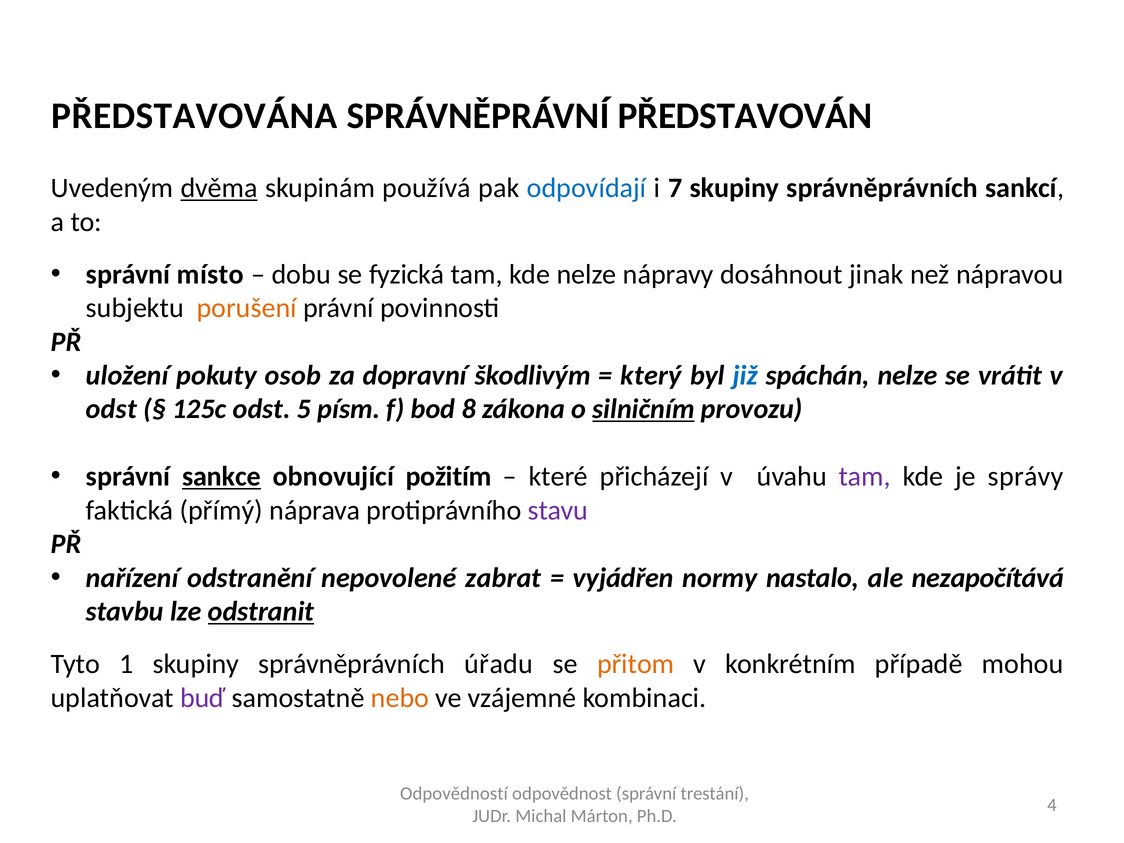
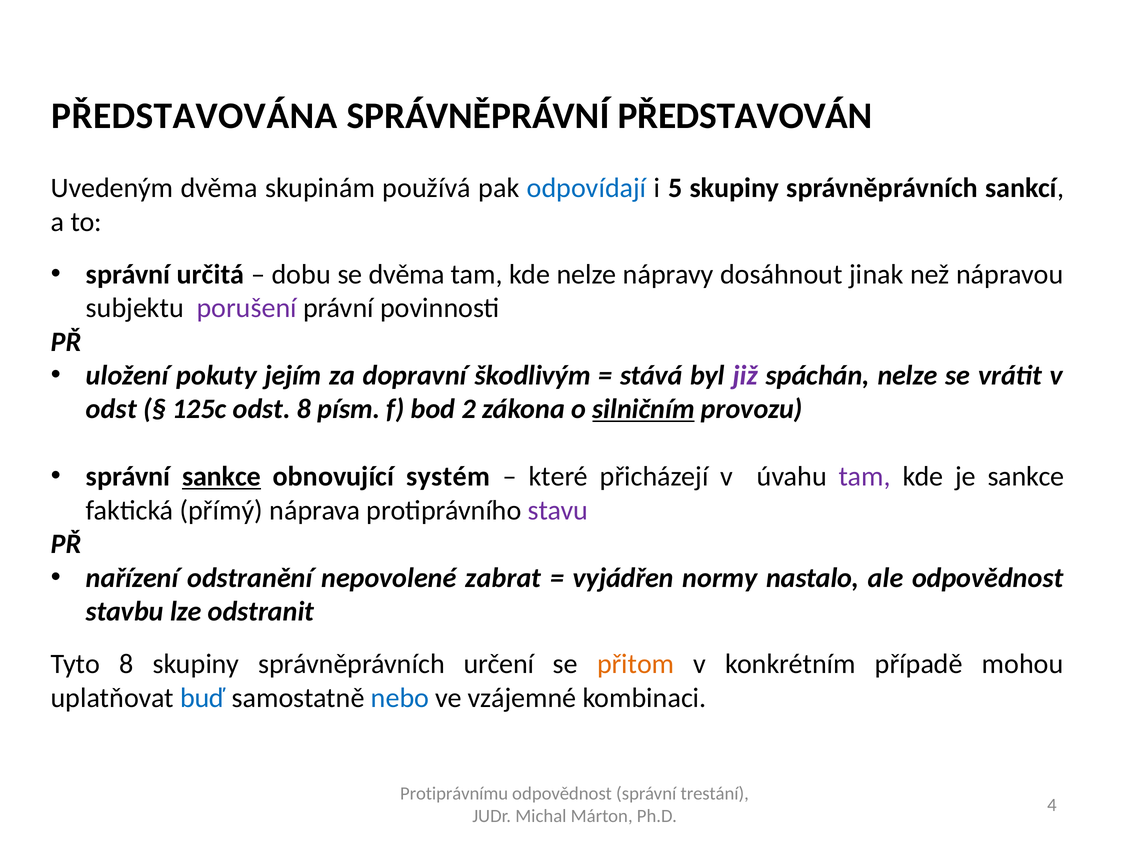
dvěma underline: present -> none (219, 188)
7: 7 -> 5 (675, 188)
místo: místo -> určitá (211, 274)
se fyzická: fyzická -> dvěma (407, 274)
porušení colour: orange -> purple (247, 308)
osob: osob -> jejím (293, 375)
který: který -> stává (651, 375)
již colour: blue -> purple (745, 375)
odst 5: 5 -> 8 (304, 409)
8: 8 -> 2 (469, 409)
požitím: požitím -> systém (448, 477)
je správy: správy -> sankce (1026, 477)
ale nezapočítává: nezapočítává -> odpovědnost (988, 578)
odstranit underline: present -> none (261, 612)
Tyto 1: 1 -> 8 (126, 664)
úřadu: úřadu -> určení (499, 664)
buď colour: purple -> blue (203, 698)
nebo colour: orange -> blue (400, 698)
Odpovědností: Odpovědností -> Protiprávnímu (454, 794)
